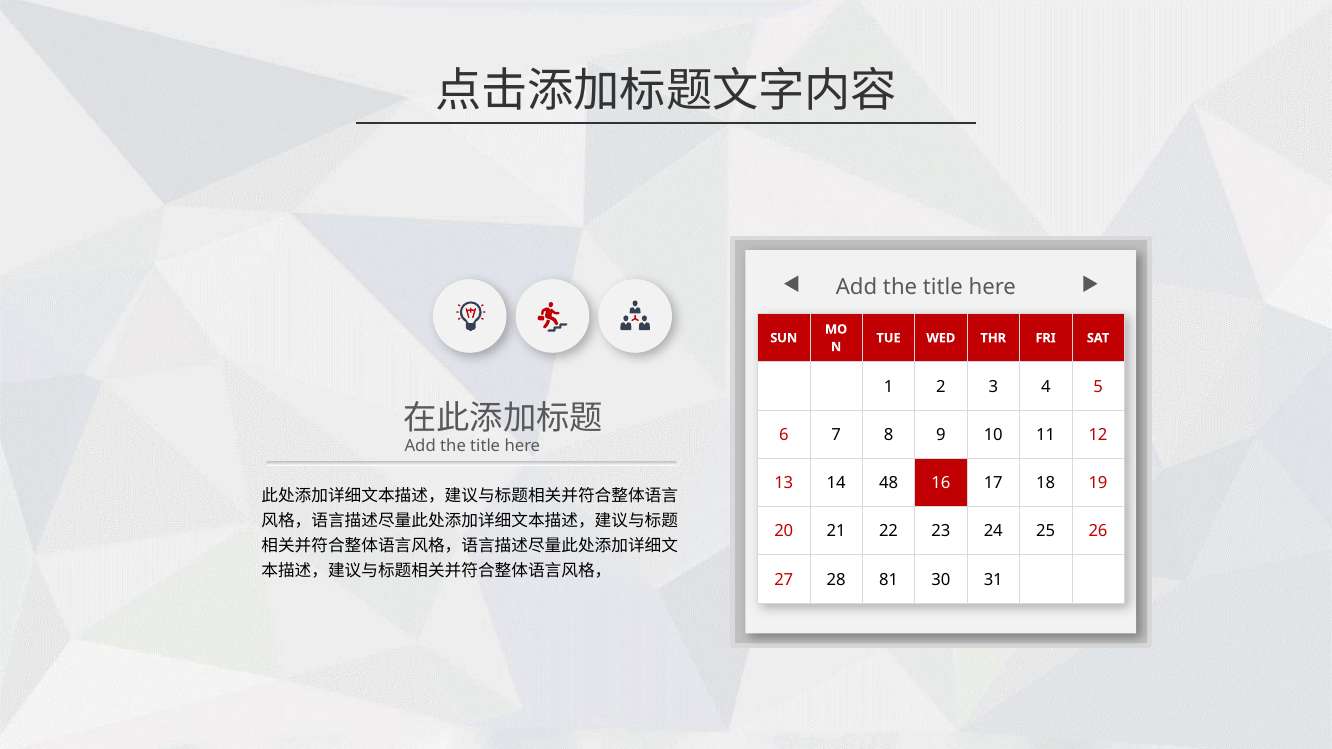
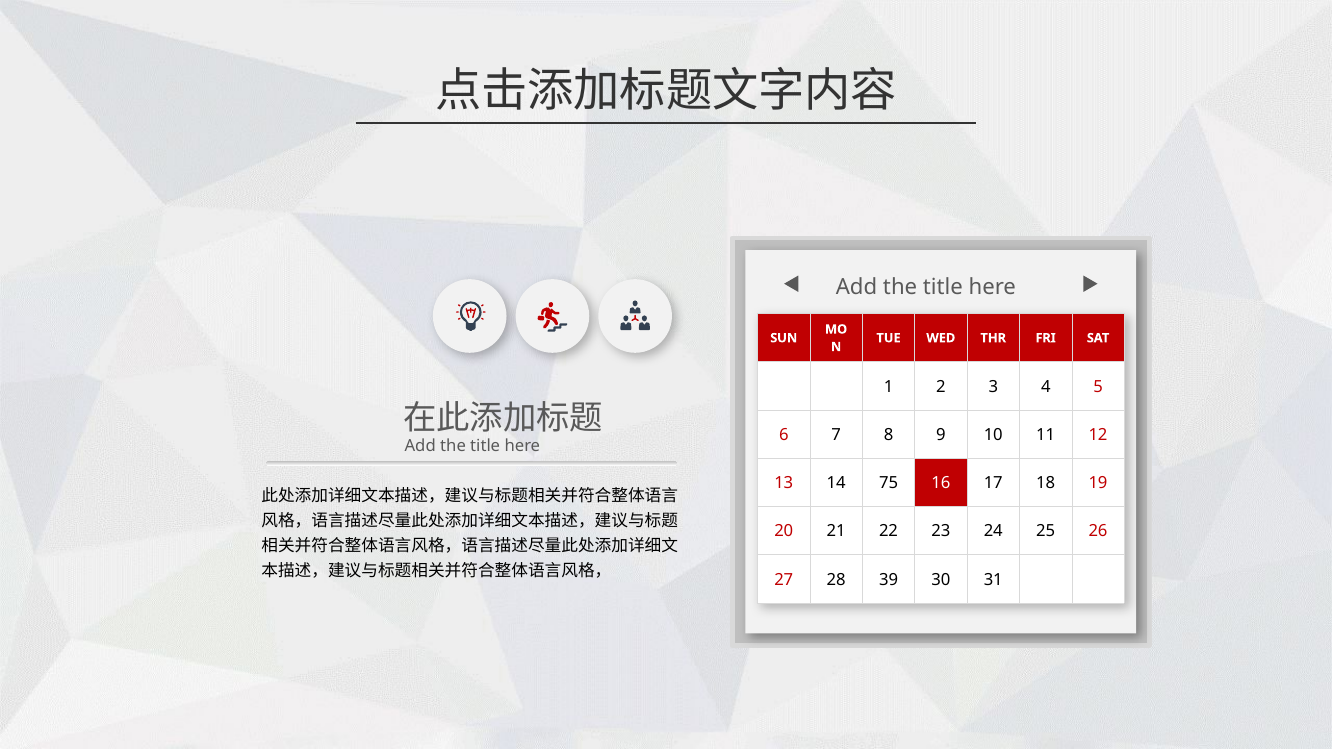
48: 48 -> 75 (889, 483)
81: 81 -> 39 (889, 580)
